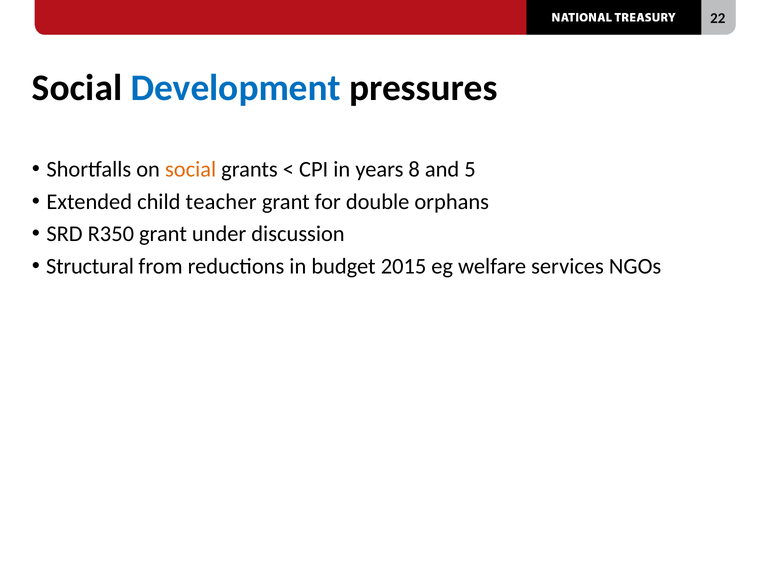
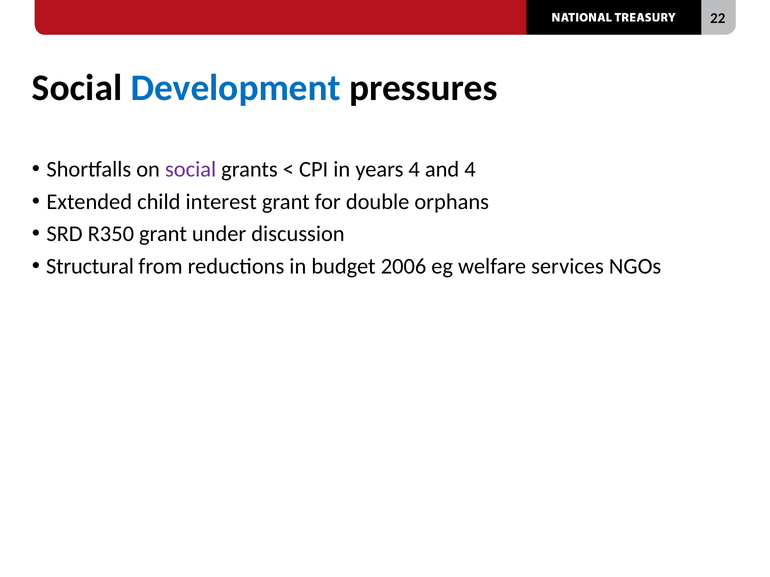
social colour: orange -> purple (191, 170)
years 8: 8 -> 4 (414, 170)
and 5: 5 -> 4 (470, 170)
teacher: teacher -> interest (221, 202)
2015: 2015 -> 2006 (404, 266)
